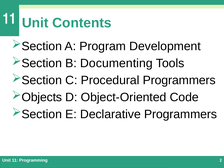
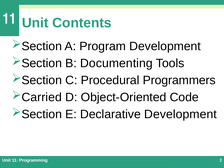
Objects: Objects -> Carried (42, 97)
Declarative Programmers: Programmers -> Development (180, 114)
